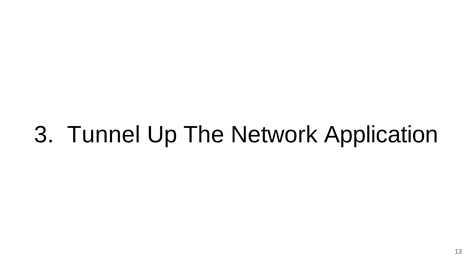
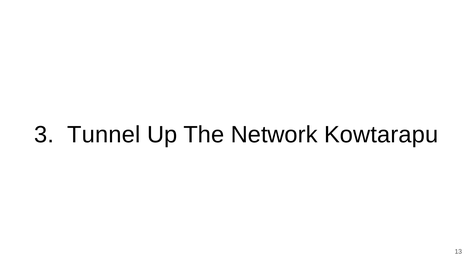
Application: Application -> Kowtarapu (381, 135)
